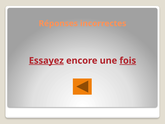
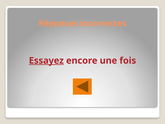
fois underline: present -> none (128, 61)
